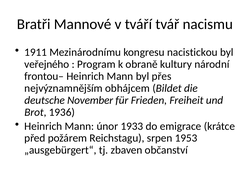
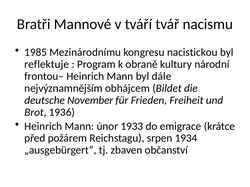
1911: 1911 -> 1985 (36, 52)
veřejného: veřejného -> reflektuje (47, 64)
přes: přes -> dále (162, 76)
1953: 1953 -> 1934 (186, 138)
